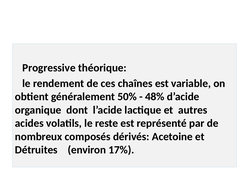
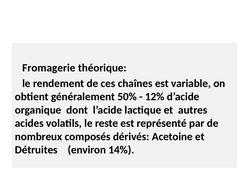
Progressive: Progressive -> Fromagerie (49, 68)
48%: 48% -> 12% (155, 97)
17%: 17% -> 14% (121, 150)
